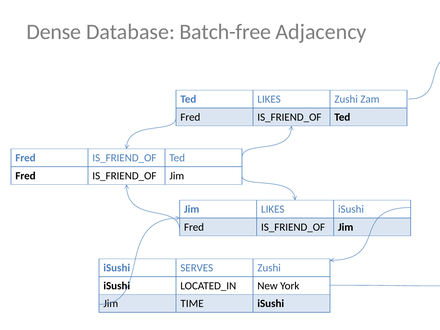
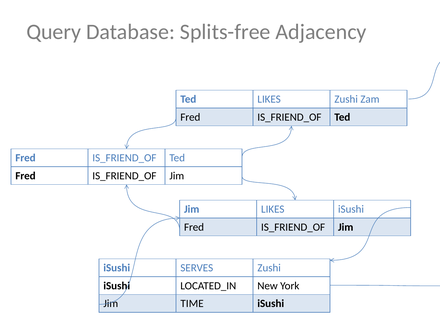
Dense: Dense -> Query (54, 32)
Batch-free: Batch-free -> Splits-free (225, 32)
